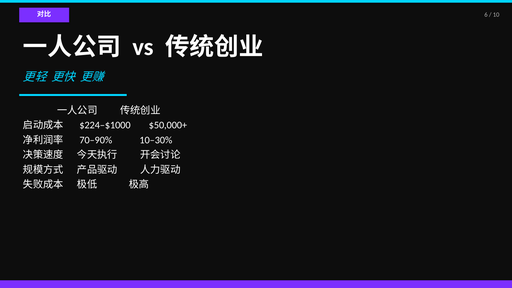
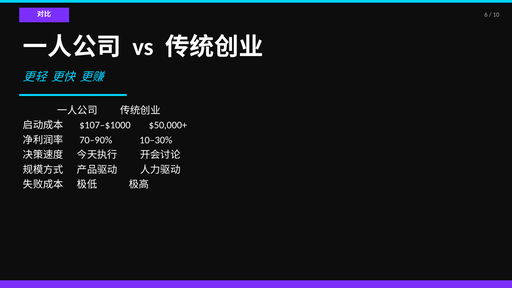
$224–$1000: $224–$1000 -> $107–$1000 (105, 125)
